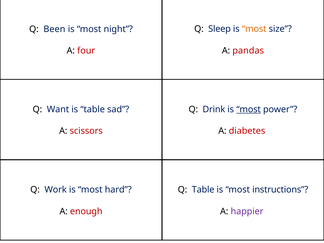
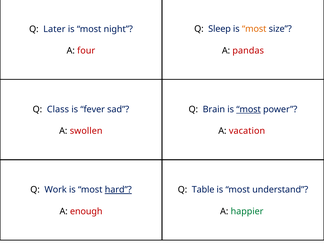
Been: Been -> Later (54, 29)
Want: Want -> Class (58, 109)
is table: table -> fever (93, 109)
Drink: Drink -> Brain (214, 109)
scissors: scissors -> swollen (86, 131)
diabetes: diabetes -> vacation (247, 131)
hard underline: none -> present (118, 190)
instructions: instructions -> understand (280, 190)
happier colour: purple -> green (247, 211)
